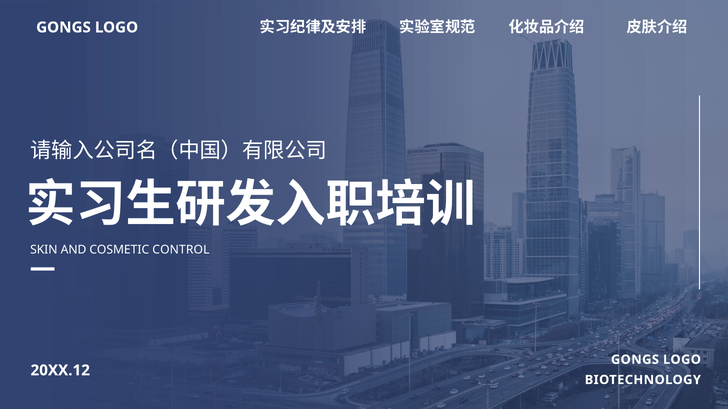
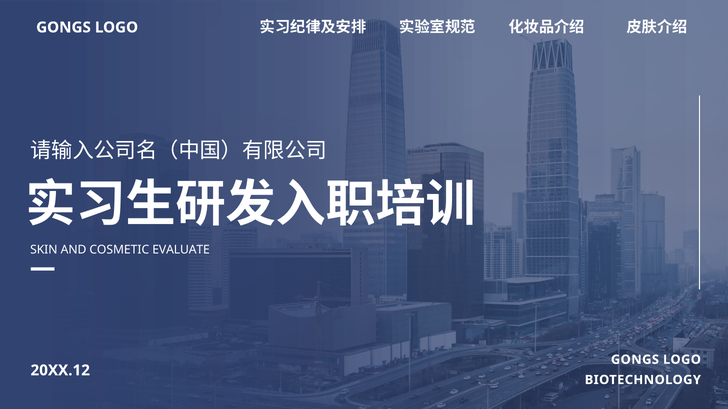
CONTROL: CONTROL -> EVALUATE (181, 250)
